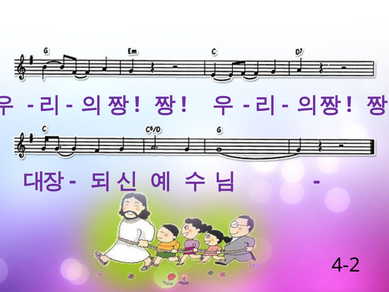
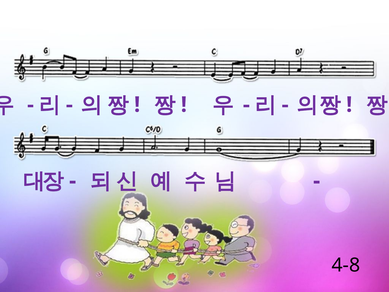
4-2: 4-2 -> 4-8 (346, 265)
